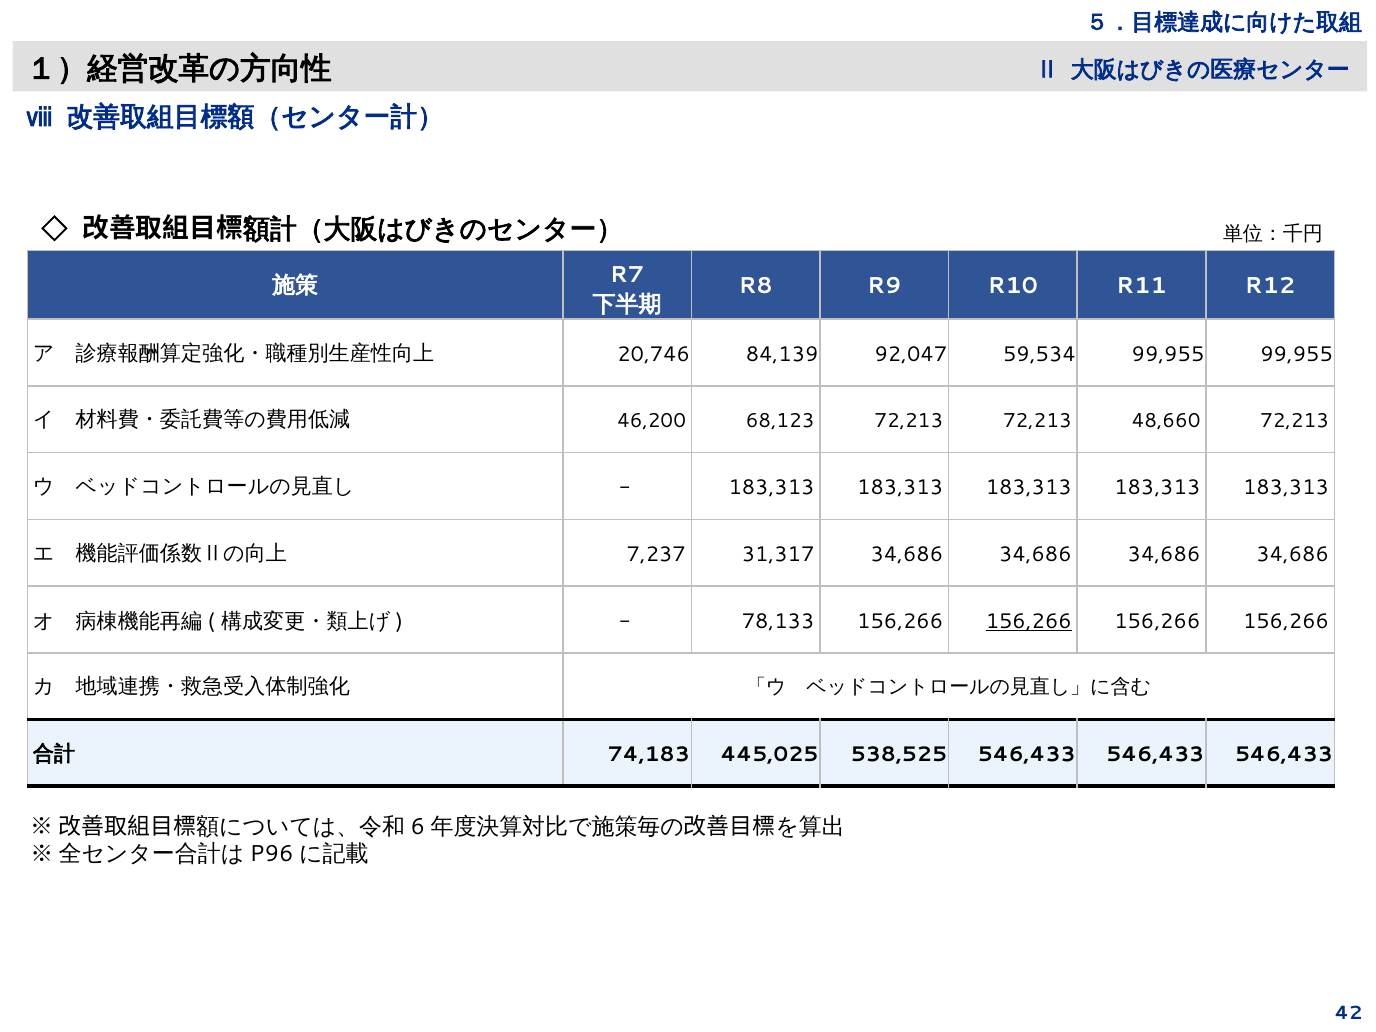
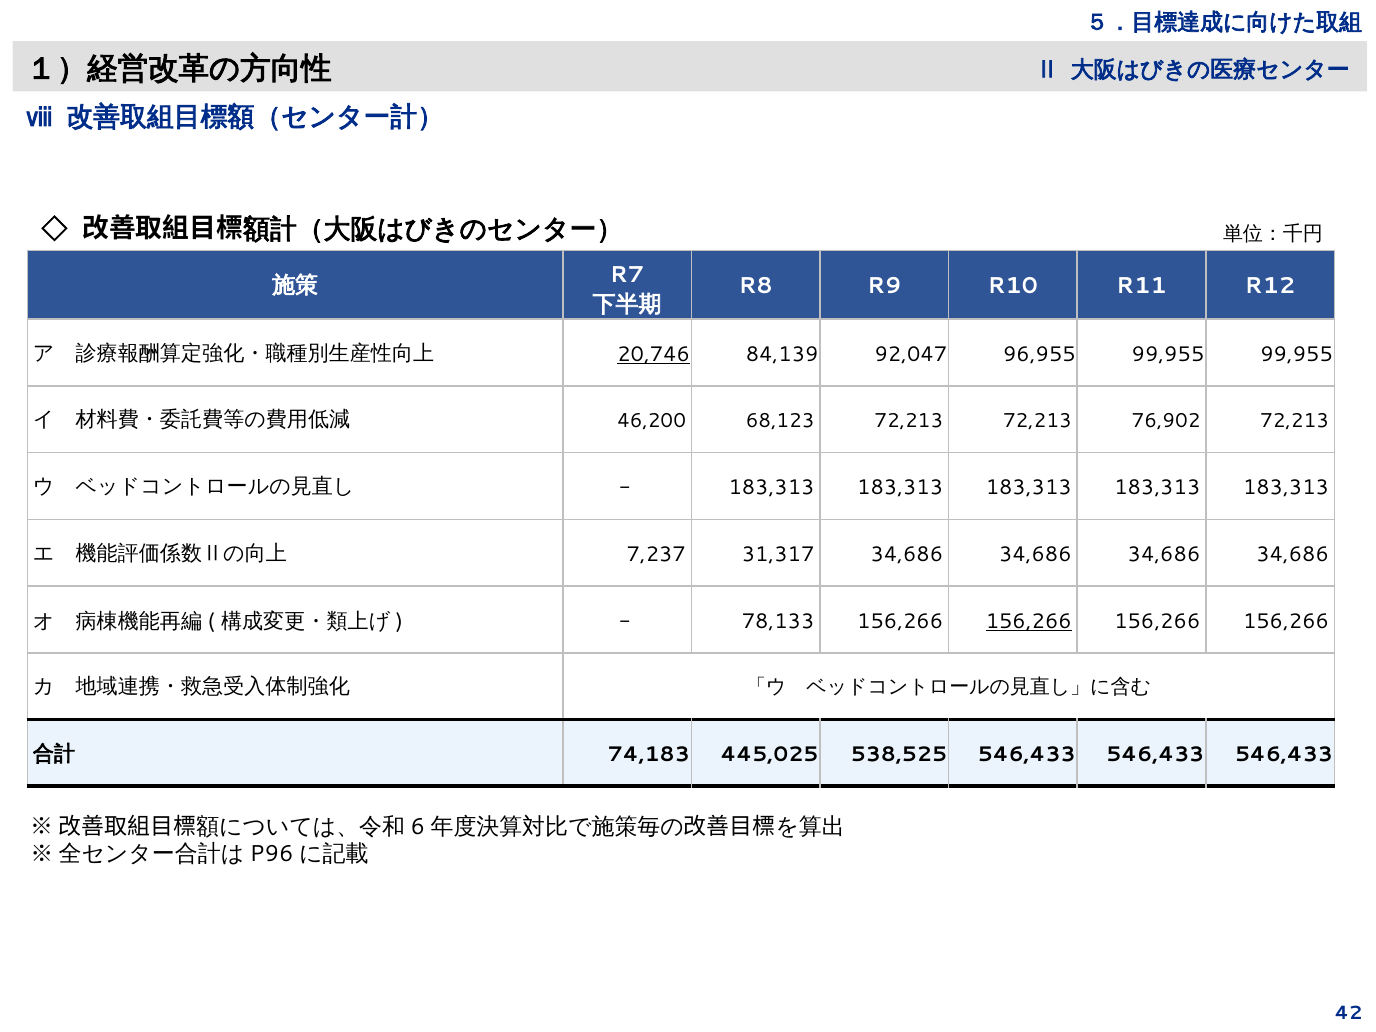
20,746 underline: none -> present (654, 355)
59,534: 59,534 -> 96,955 (1039, 355)
48,660: 48,660 -> 76,902 (1166, 421)
